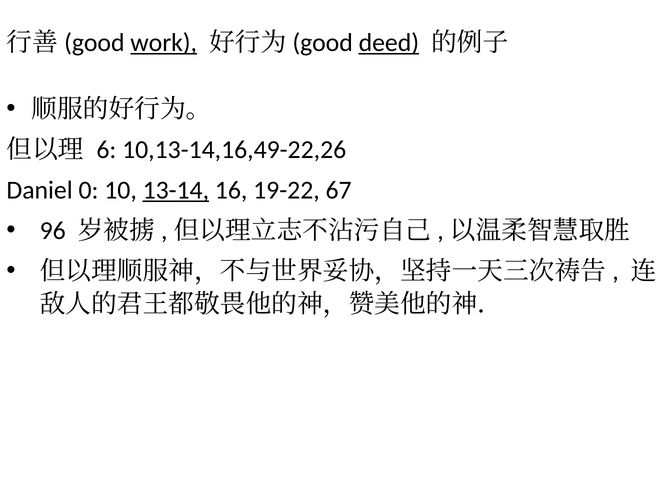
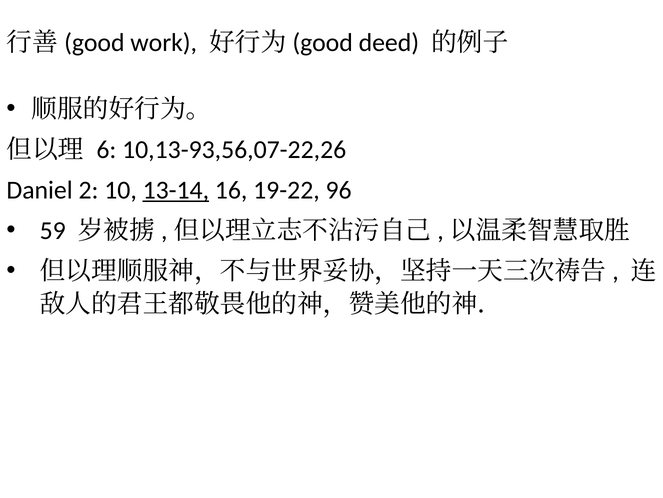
work underline: present -> none (164, 43)
deed underline: present -> none (389, 43)
10,13-14,16,49-22,26: 10,13-14,16,49-22,26 -> 10,13-93,56,07-22,26 (234, 149)
0: 0 -> 2 (88, 190)
67: 67 -> 96 (339, 190)
96: 96 -> 59 (53, 230)
